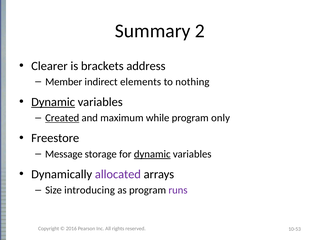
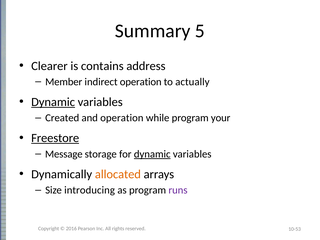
2: 2 -> 5 (200, 31)
brackets: brackets -> contains (102, 66)
indirect elements: elements -> operation (141, 82)
nothing: nothing -> actually (192, 82)
Created underline: present -> none (62, 118)
and maximum: maximum -> operation (122, 118)
only: only -> your (221, 118)
Freestore underline: none -> present (55, 138)
allocated colour: purple -> orange (118, 174)
